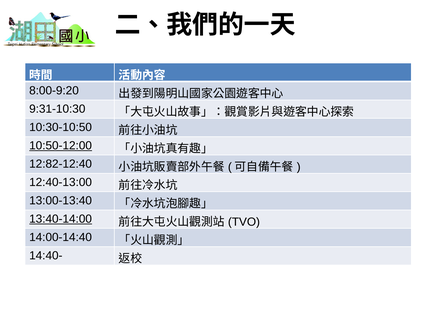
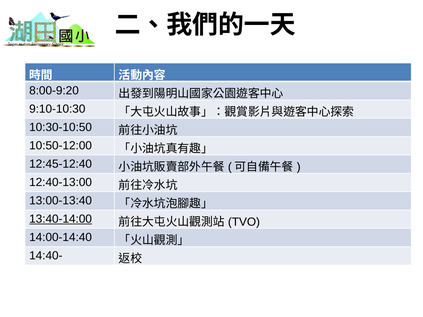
9:31-10:30: 9:31-10:30 -> 9:10-10:30 (57, 109)
10:50-12:00 underline: present -> none (61, 146)
12:82-12:40: 12:82-12:40 -> 12:45-12:40 (61, 164)
